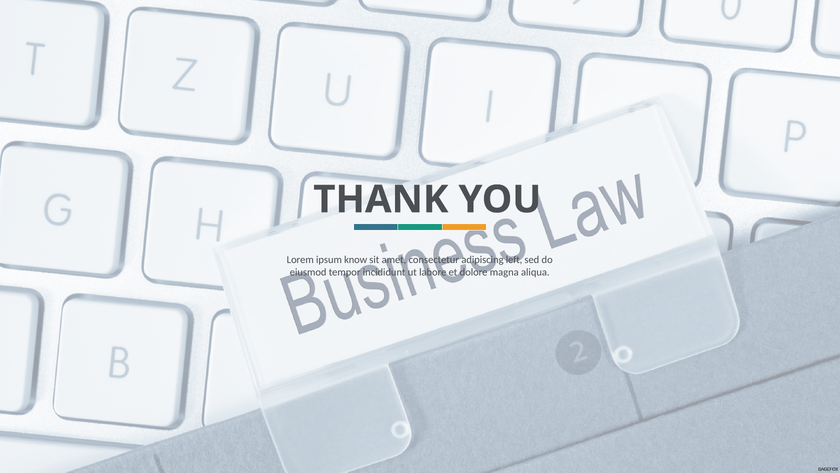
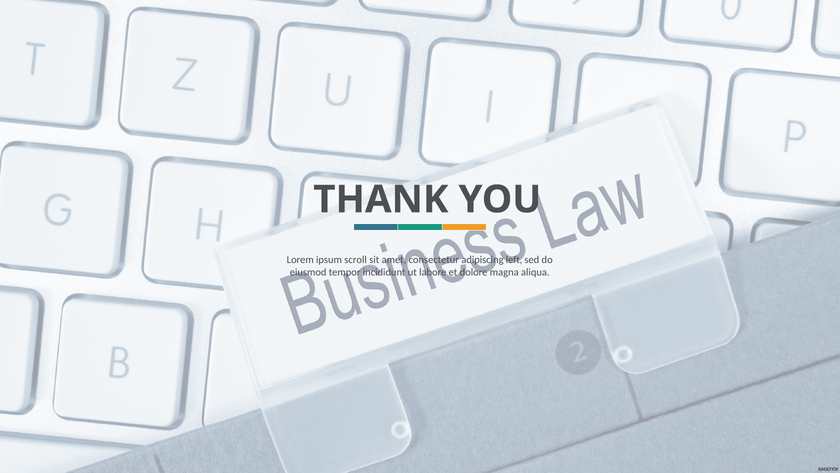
know: know -> scroll (356, 259)
